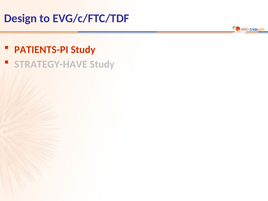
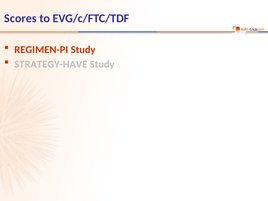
Design: Design -> Scores (20, 18)
PATIENTS-PI: PATIENTS-PI -> REGIMEN-PI (41, 50)
